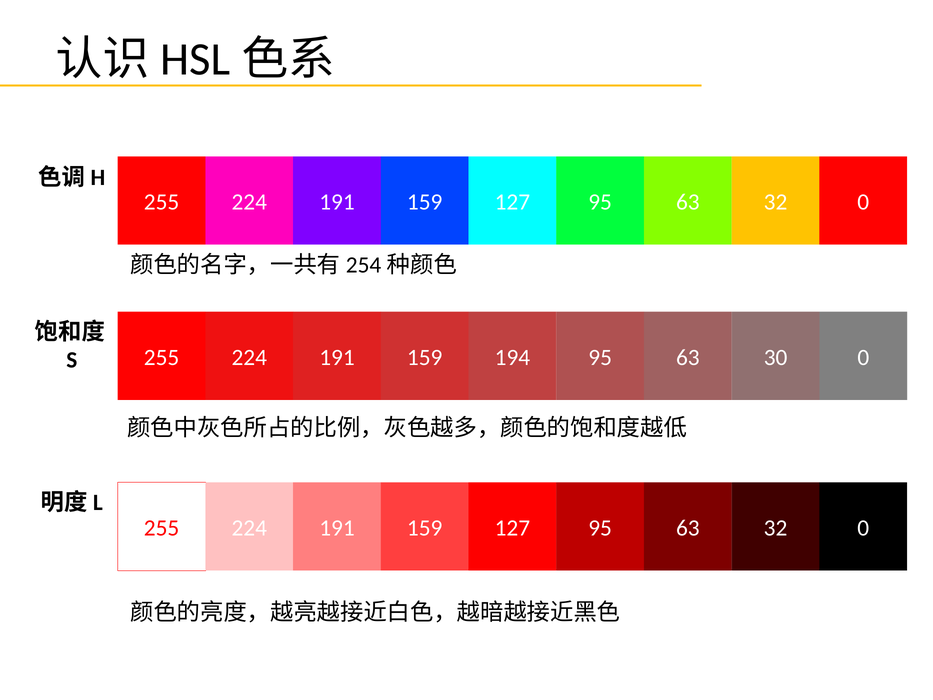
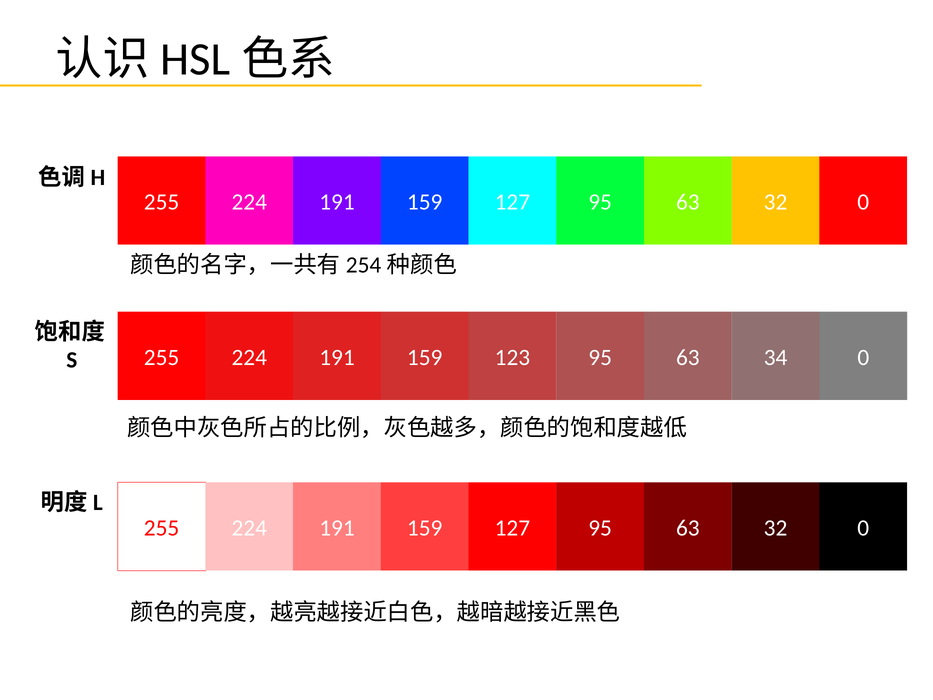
194: 194 -> 123 (512, 357)
30: 30 -> 34 (776, 357)
